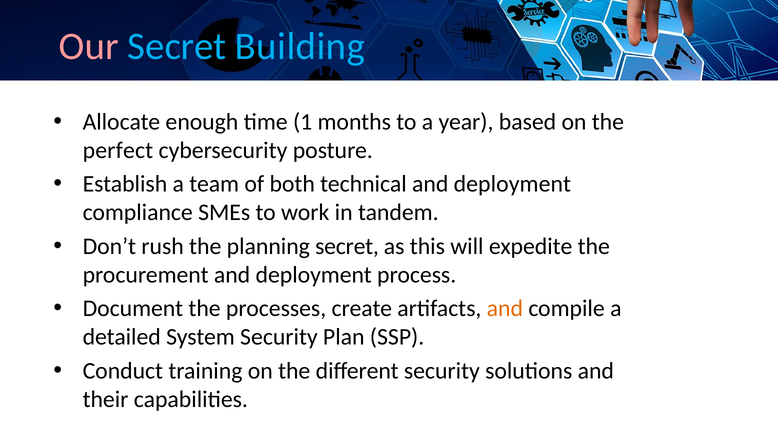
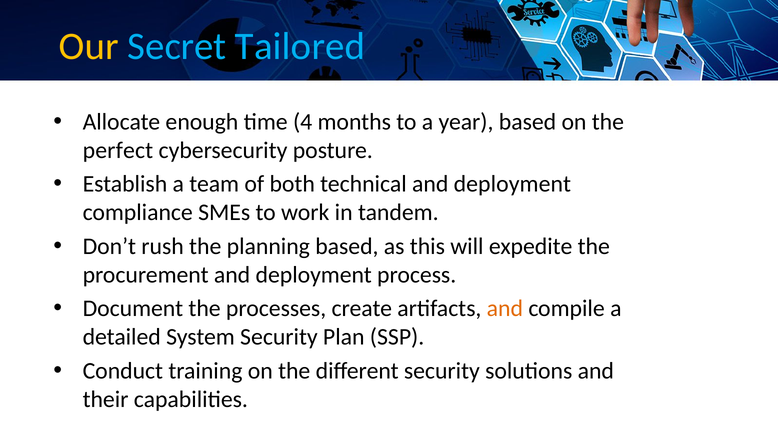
Our colour: pink -> yellow (89, 46)
Building: Building -> Tailored (300, 46)
1: 1 -> 4 (303, 122)
planning secret: secret -> based (347, 246)
